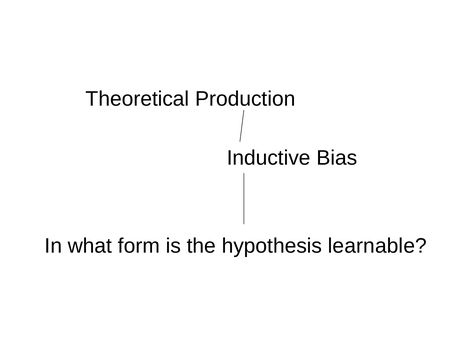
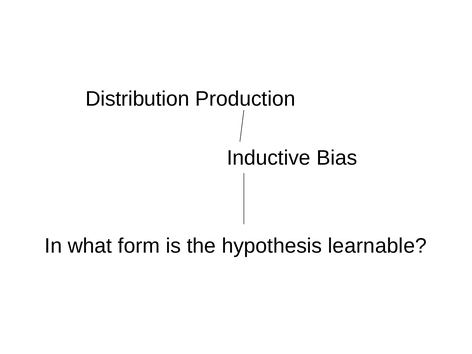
Theoretical: Theoretical -> Distribution (137, 99)
